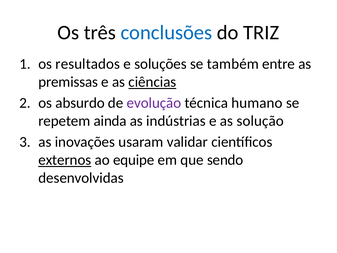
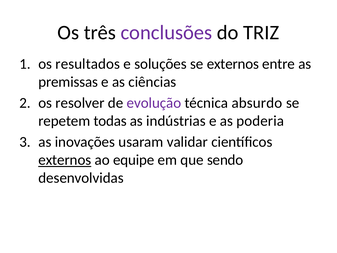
conclusões colour: blue -> purple (166, 33)
se também: também -> externos (233, 64)
ciências underline: present -> none (152, 82)
absurdo: absurdo -> resolver (80, 103)
humano: humano -> absurdo (257, 103)
ainda: ainda -> todas (110, 121)
solução: solução -> poderia (260, 121)
